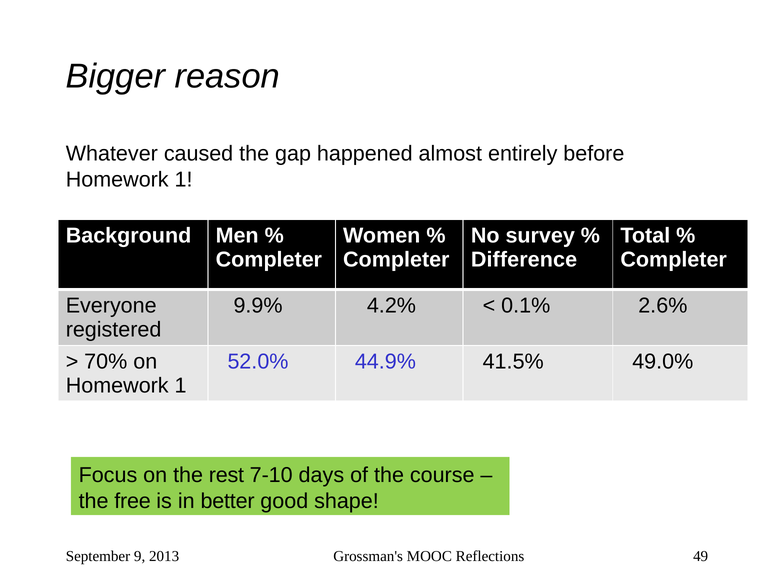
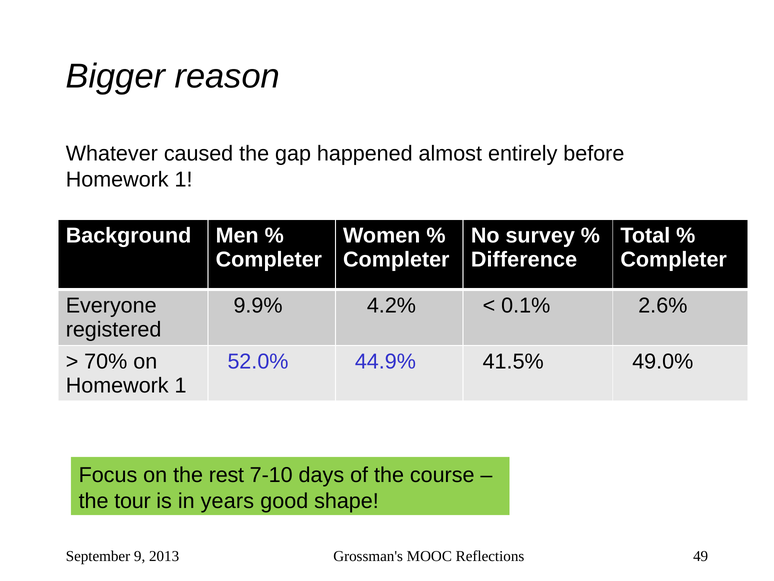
free: free -> tour (133, 501)
better: better -> years (227, 501)
